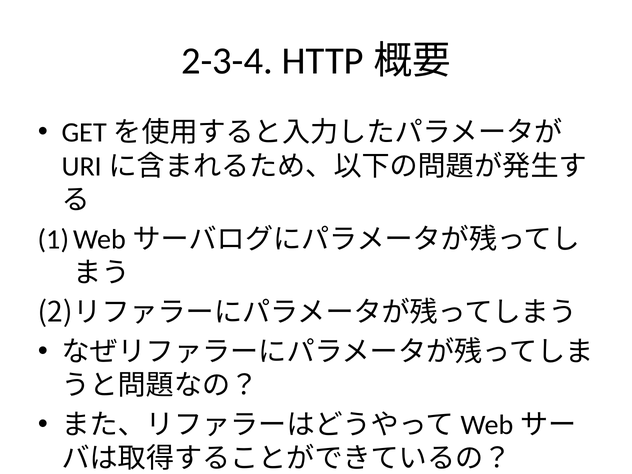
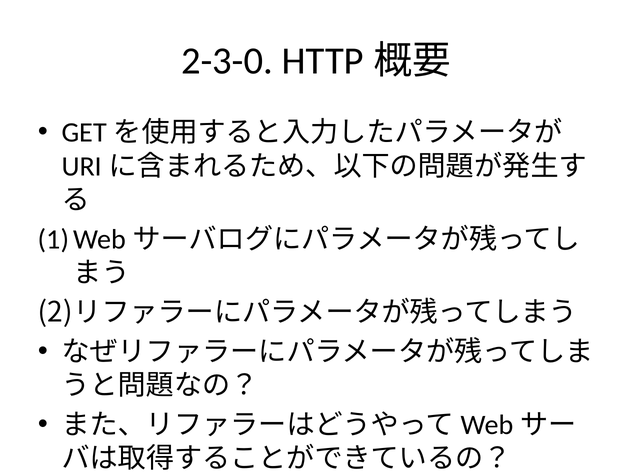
2-3-4: 2-3-4 -> 2-3-0 (227, 61)
